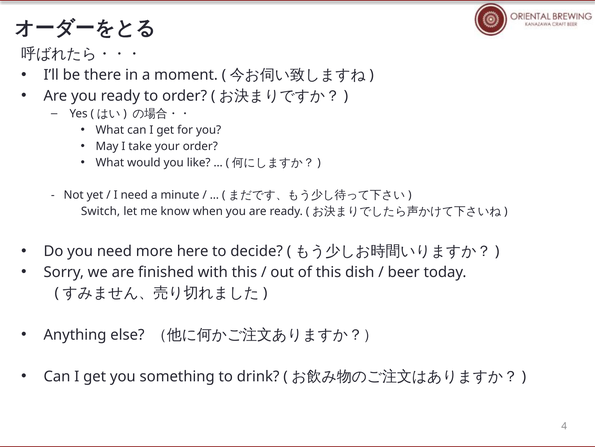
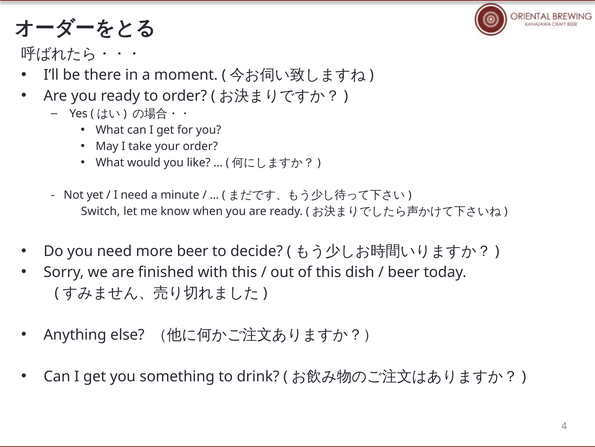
more here: here -> beer (193, 251)
